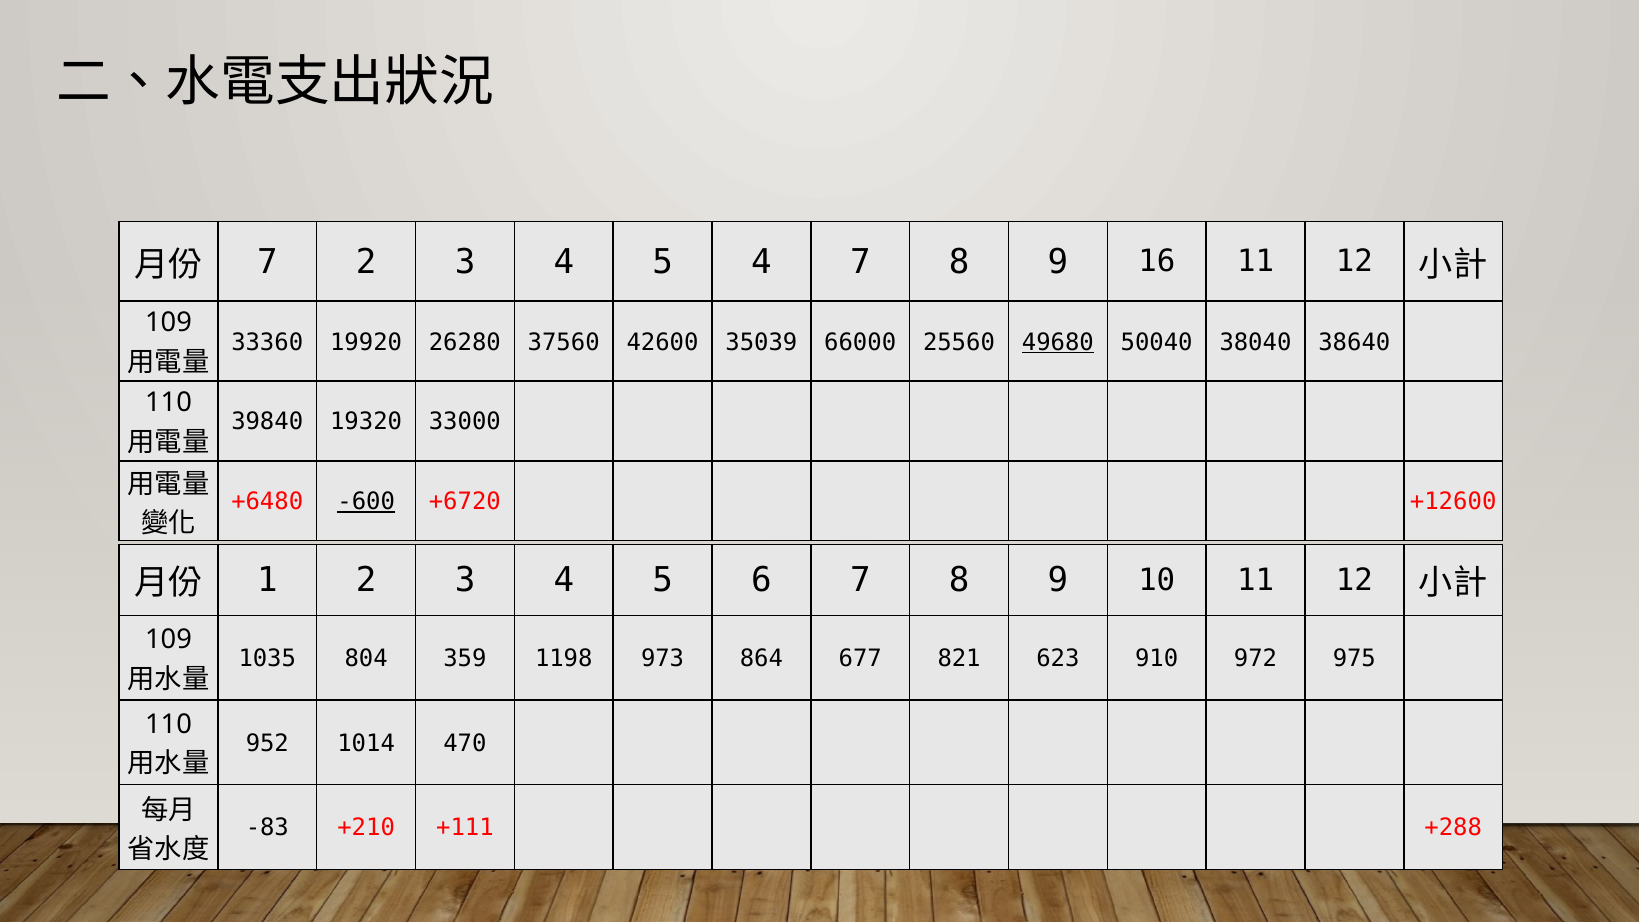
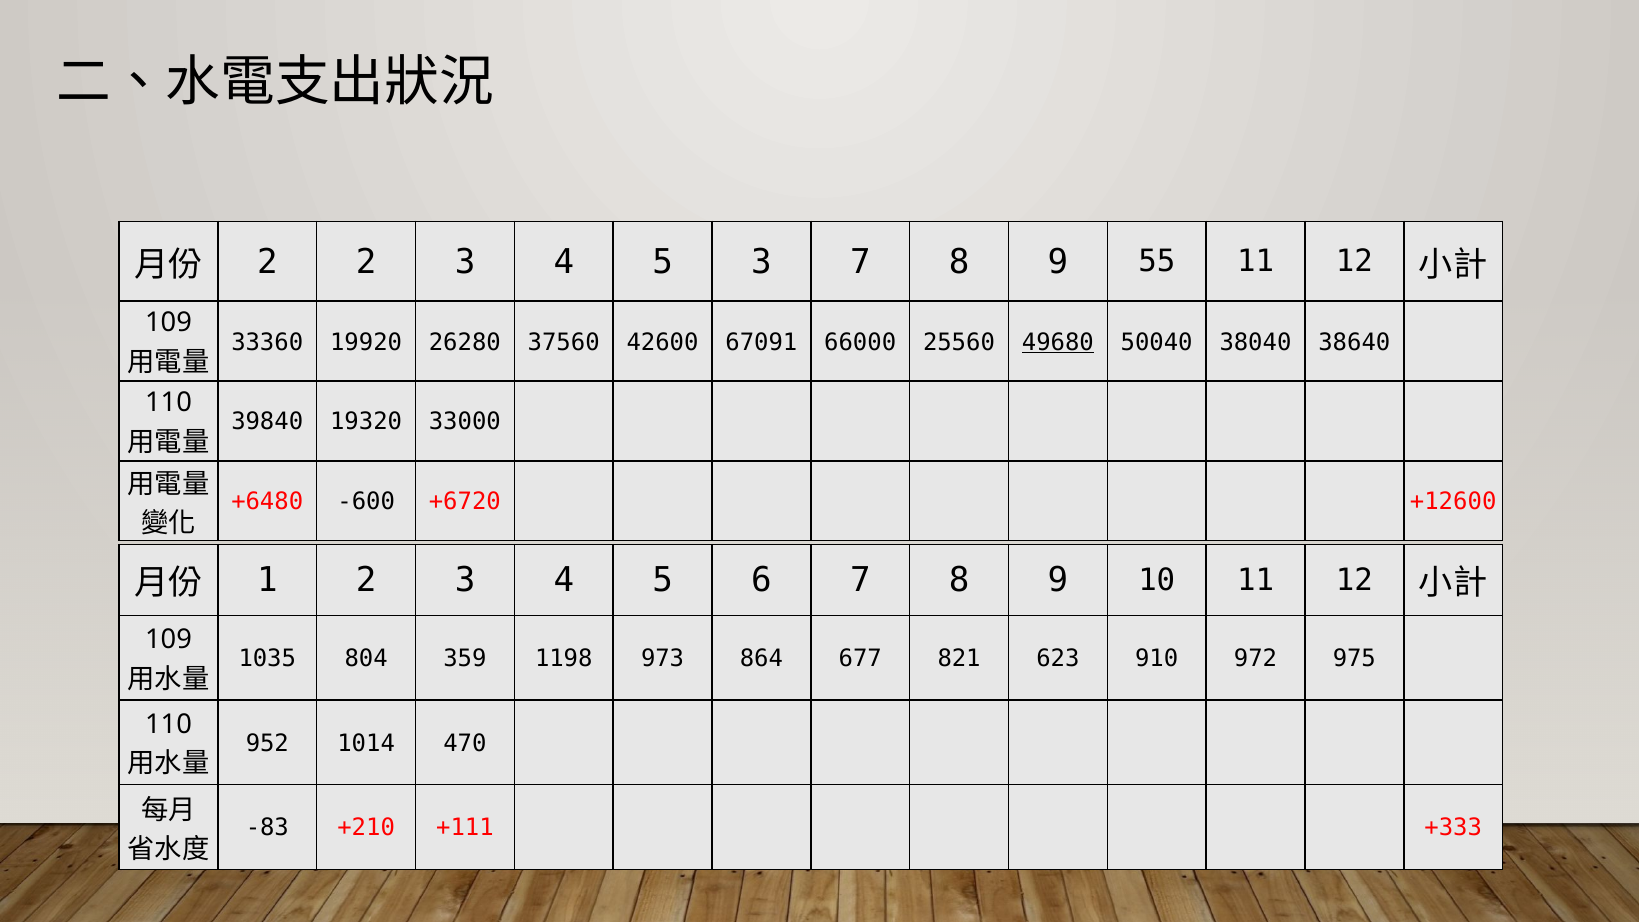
7: 7 -> 2 (267, 262)
5 4: 4 -> 3 (762, 262)
16: 16 -> 55 (1157, 262)
35039: 35039 -> 67091 (761, 342)
-600 underline: present -> none (366, 502)
+288: +288 -> +333 (1453, 828)
